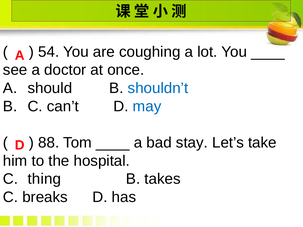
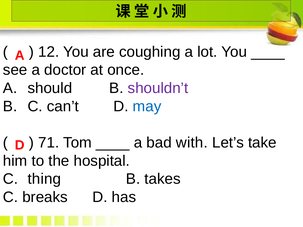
54: 54 -> 12 (49, 52)
shouldn’t colour: blue -> purple (158, 88)
88: 88 -> 71 (49, 143)
stay: stay -> with (192, 143)
